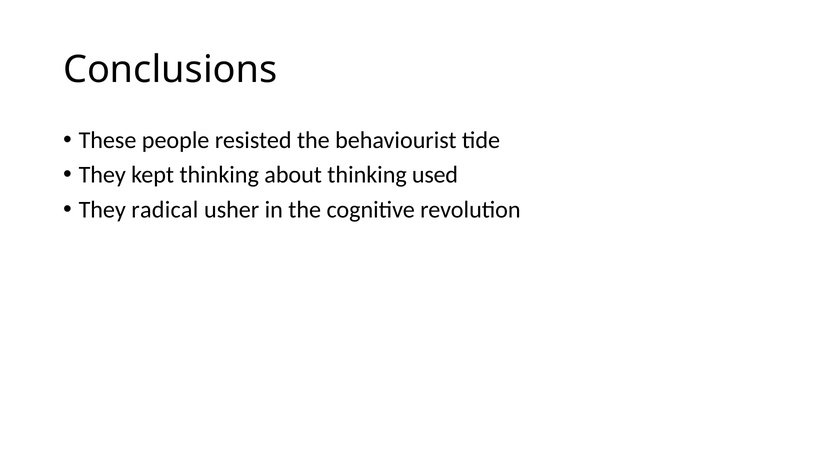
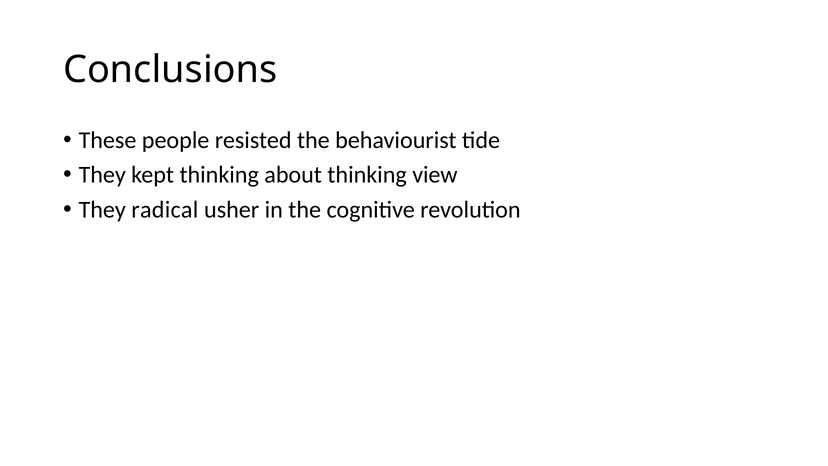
used: used -> view (435, 175)
